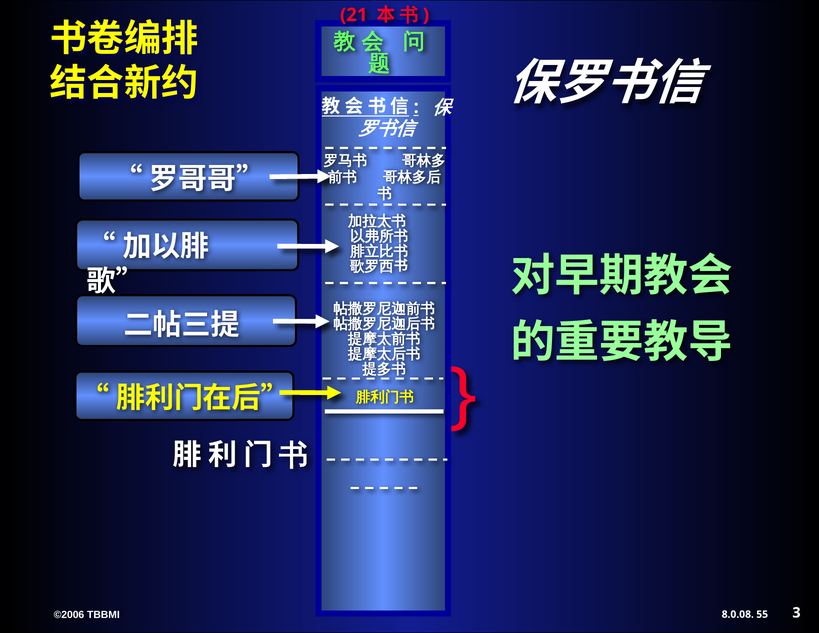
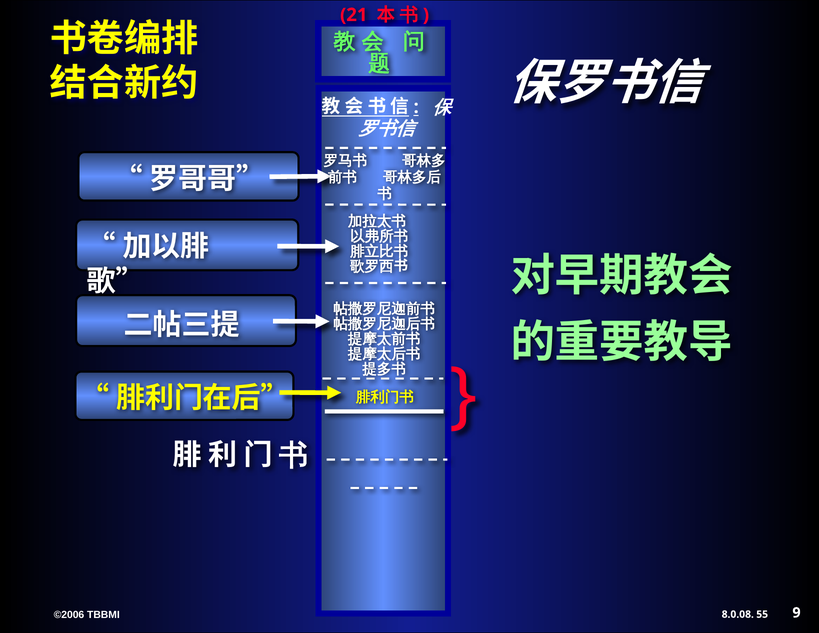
3: 3 -> 9 (796, 613)
